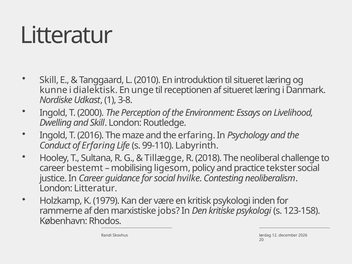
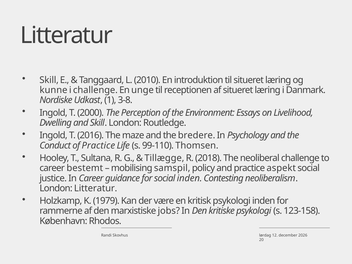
i dialektisk: dialektisk -> challenge (95, 90)
the erfaring: erfaring -> bredere (197, 135)
of Erfaring: Erfaring -> Practice (98, 145)
Labyrinth: Labyrinth -> Thomsen (197, 145)
ligesom: ligesom -> samspil (172, 168)
tekster: tekster -> aspekt (281, 168)
social hvilke: hvilke -> inden (189, 178)
